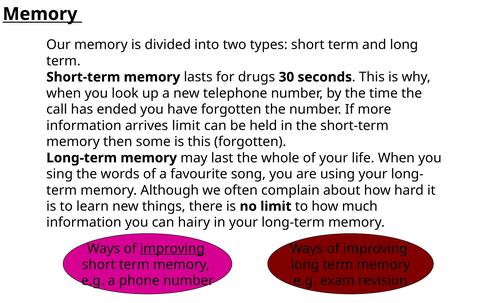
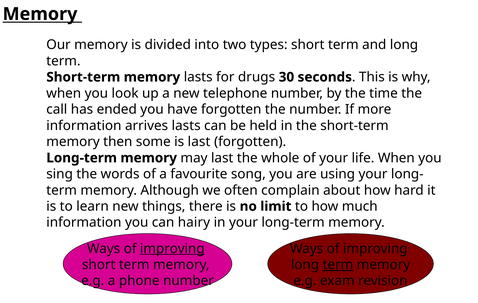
arrives limit: limit -> lasts (186, 126)
is this: this -> last (199, 142)
term underline: none -> present (338, 265)
